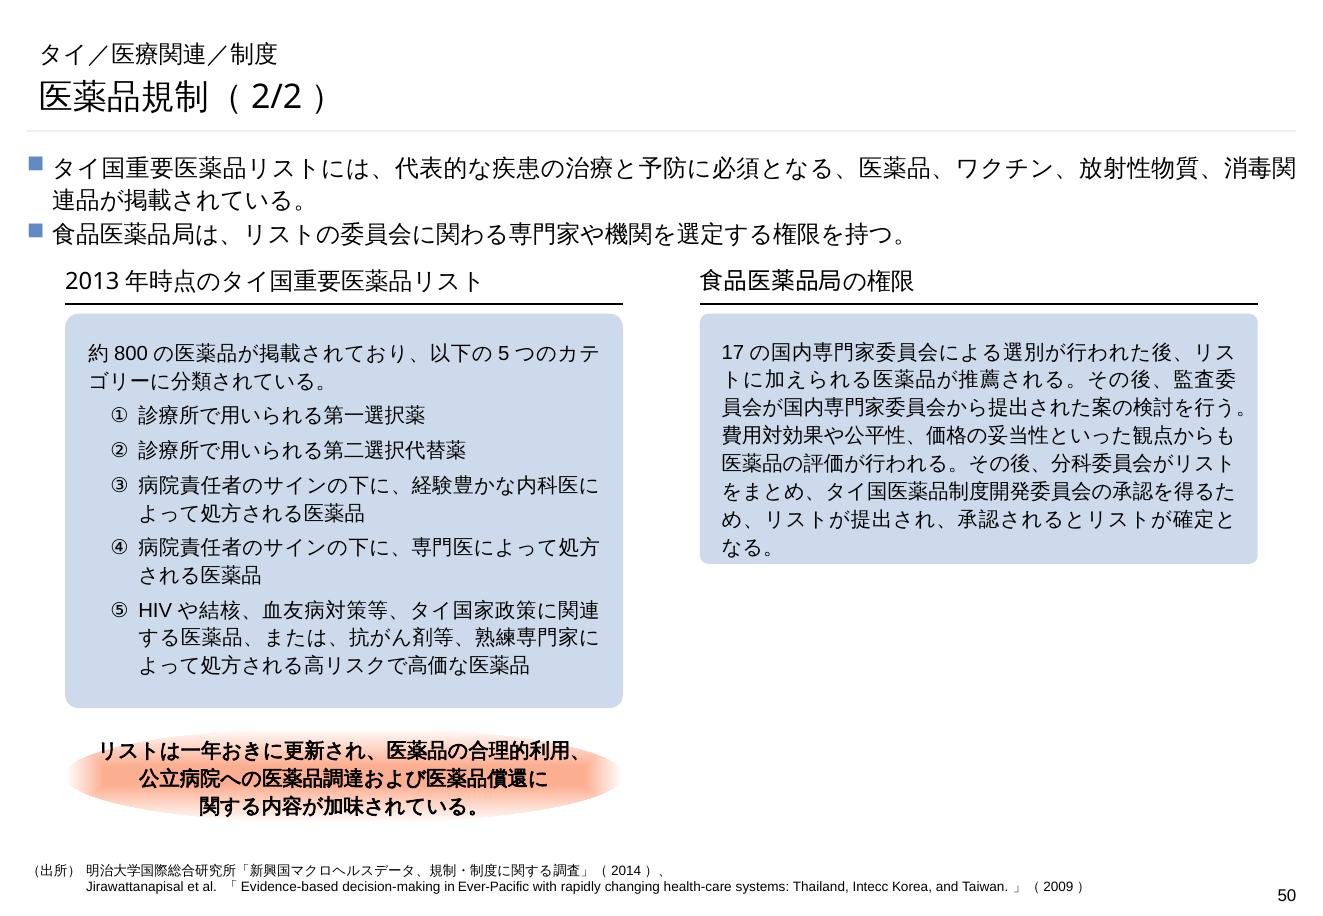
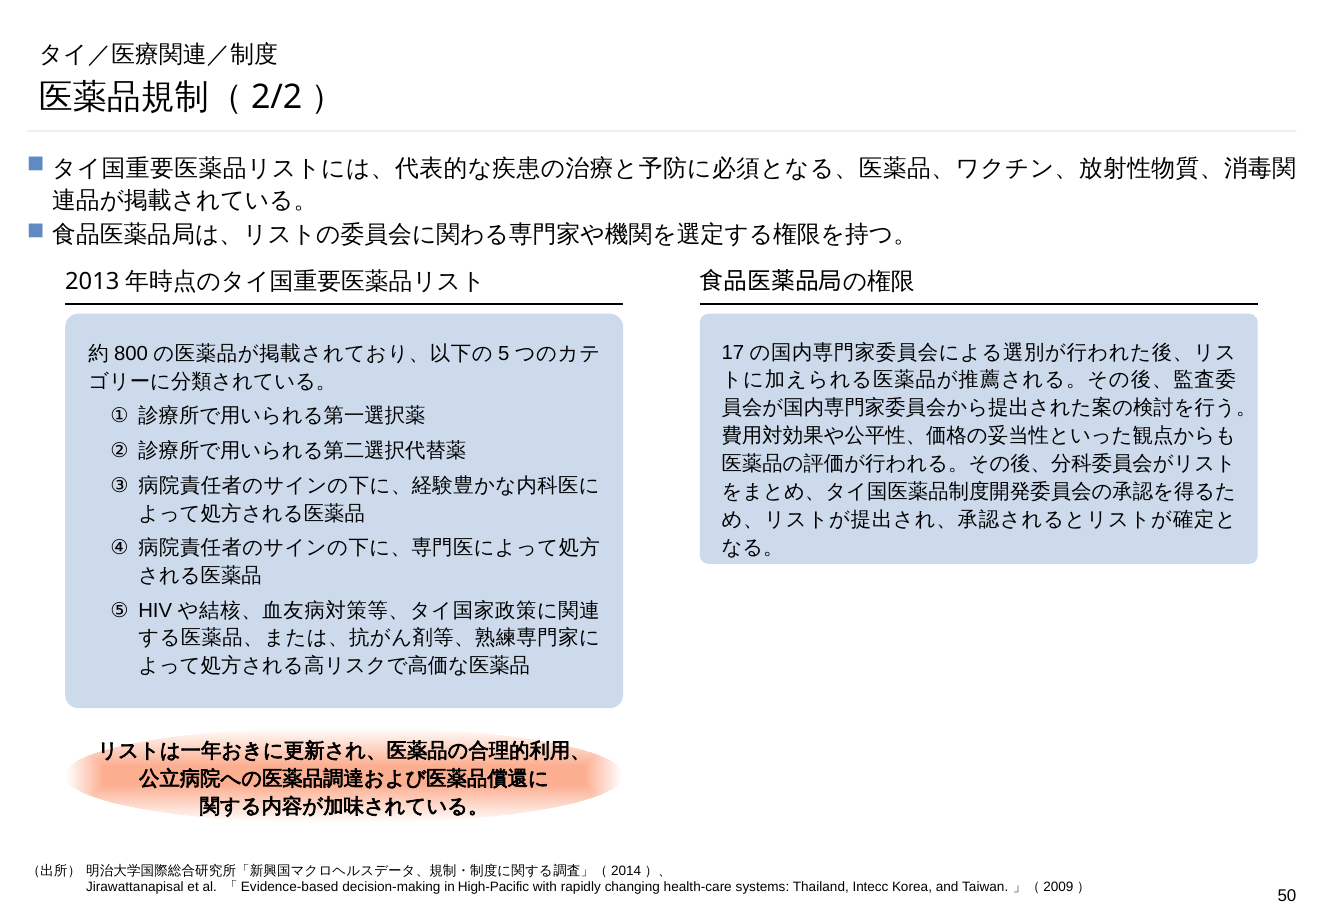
Ever-Pacific: Ever-Pacific -> High-Pacific (494, 887)
